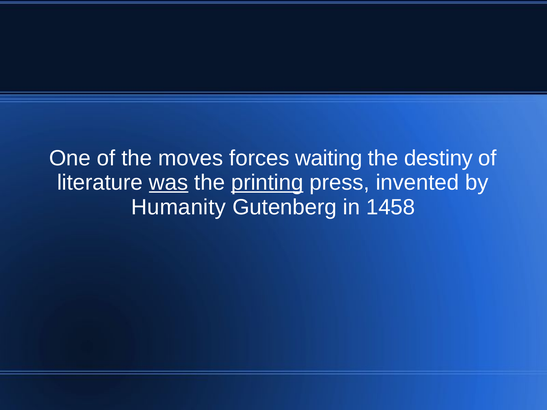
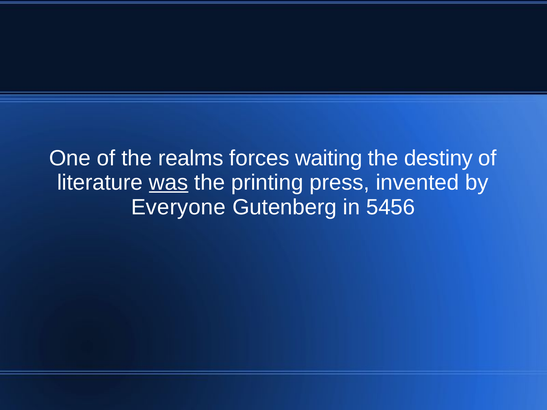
moves: moves -> realms (191, 158)
printing underline: present -> none (267, 183)
Humanity: Humanity -> Everyone (178, 207)
1458: 1458 -> 5456 (391, 207)
